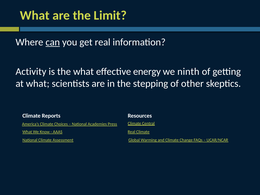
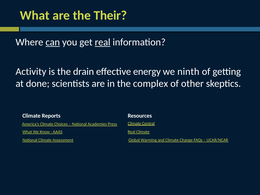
Limit: Limit -> Their (110, 15)
real underline: none -> present (103, 42)
the what: what -> drain (84, 71)
at what: what -> done (38, 84)
stepping: stepping -> complex (151, 84)
